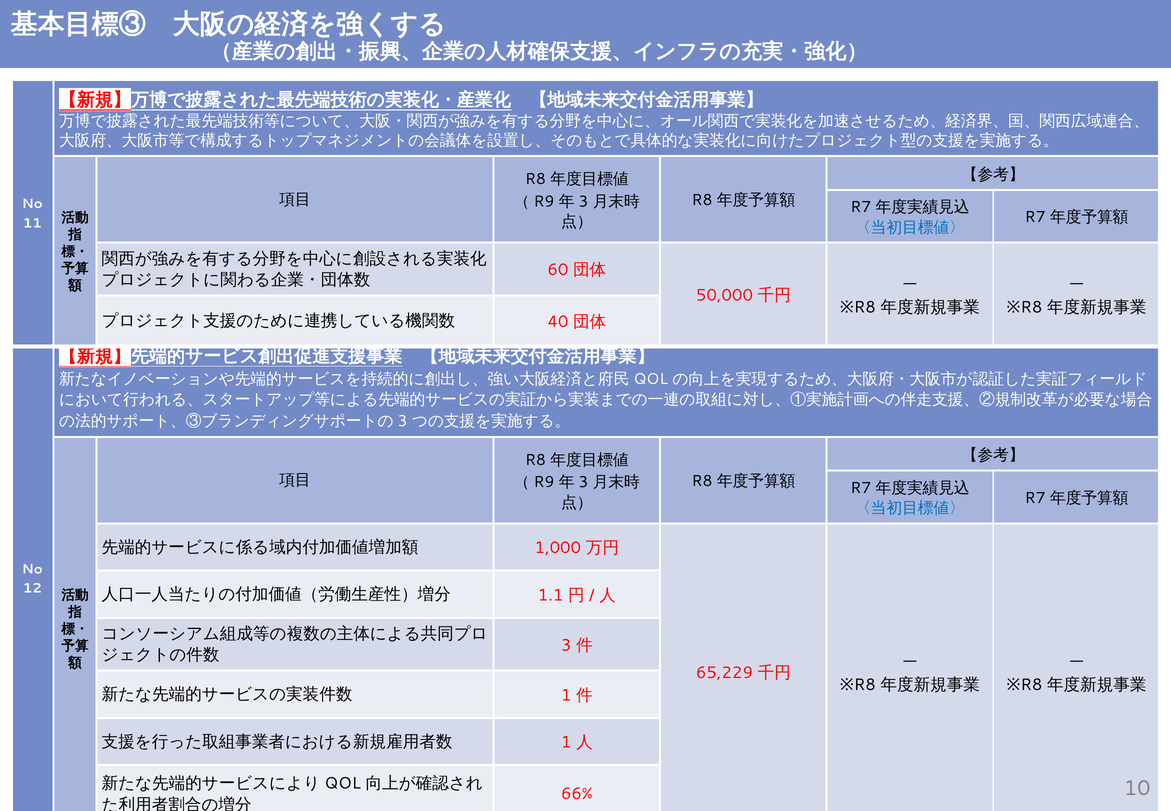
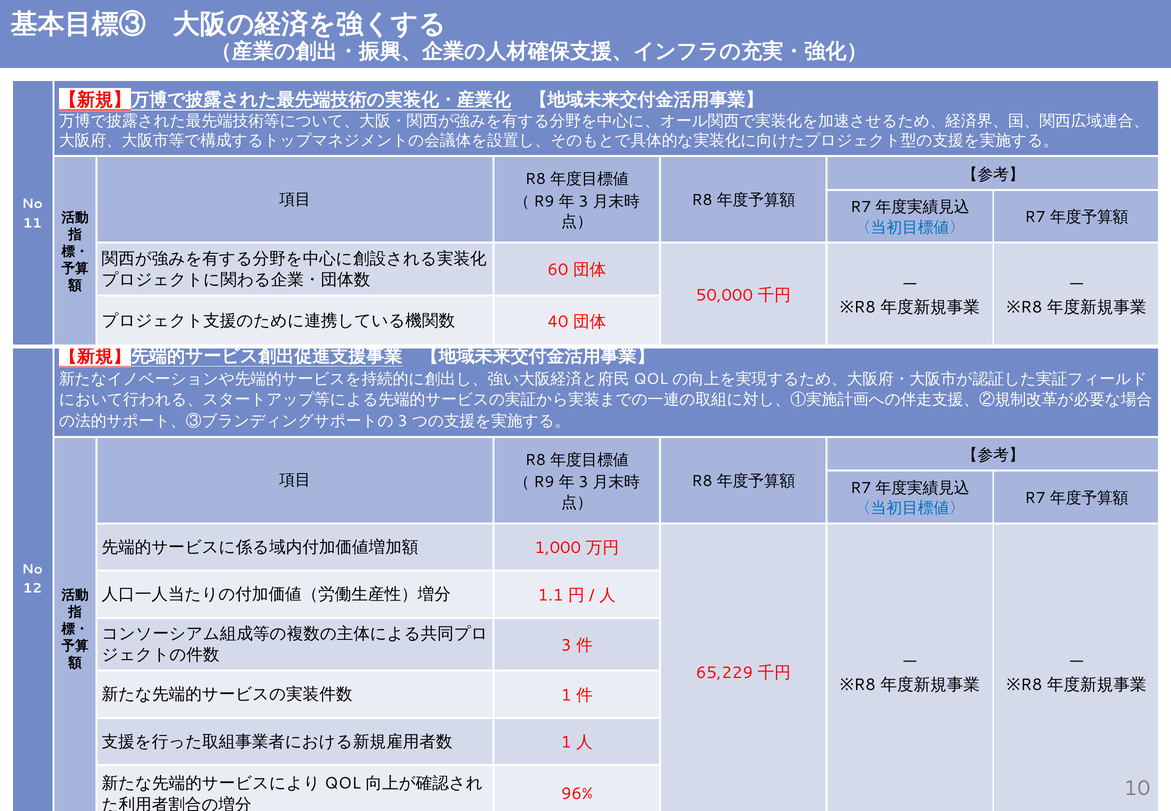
66%: 66% -> 96% (577, 793)
